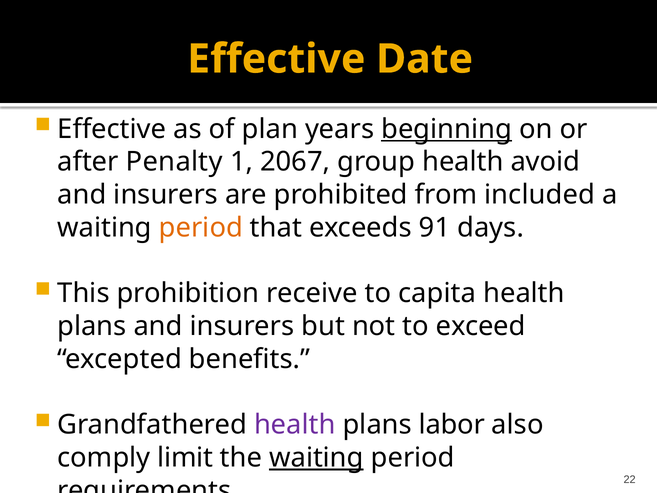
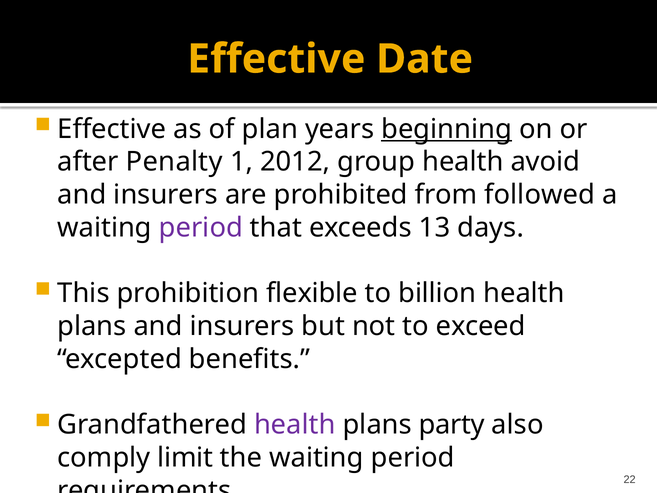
2067: 2067 -> 2012 (295, 162)
included: included -> followed (540, 195)
period colour: orange -> purple (201, 227)
91: 91 -> 13 (435, 227)
receive: receive -> flexible (312, 293)
capita: capita -> billion (437, 293)
labor: labor -> party (452, 425)
waiting underline: present -> none (316, 457)
